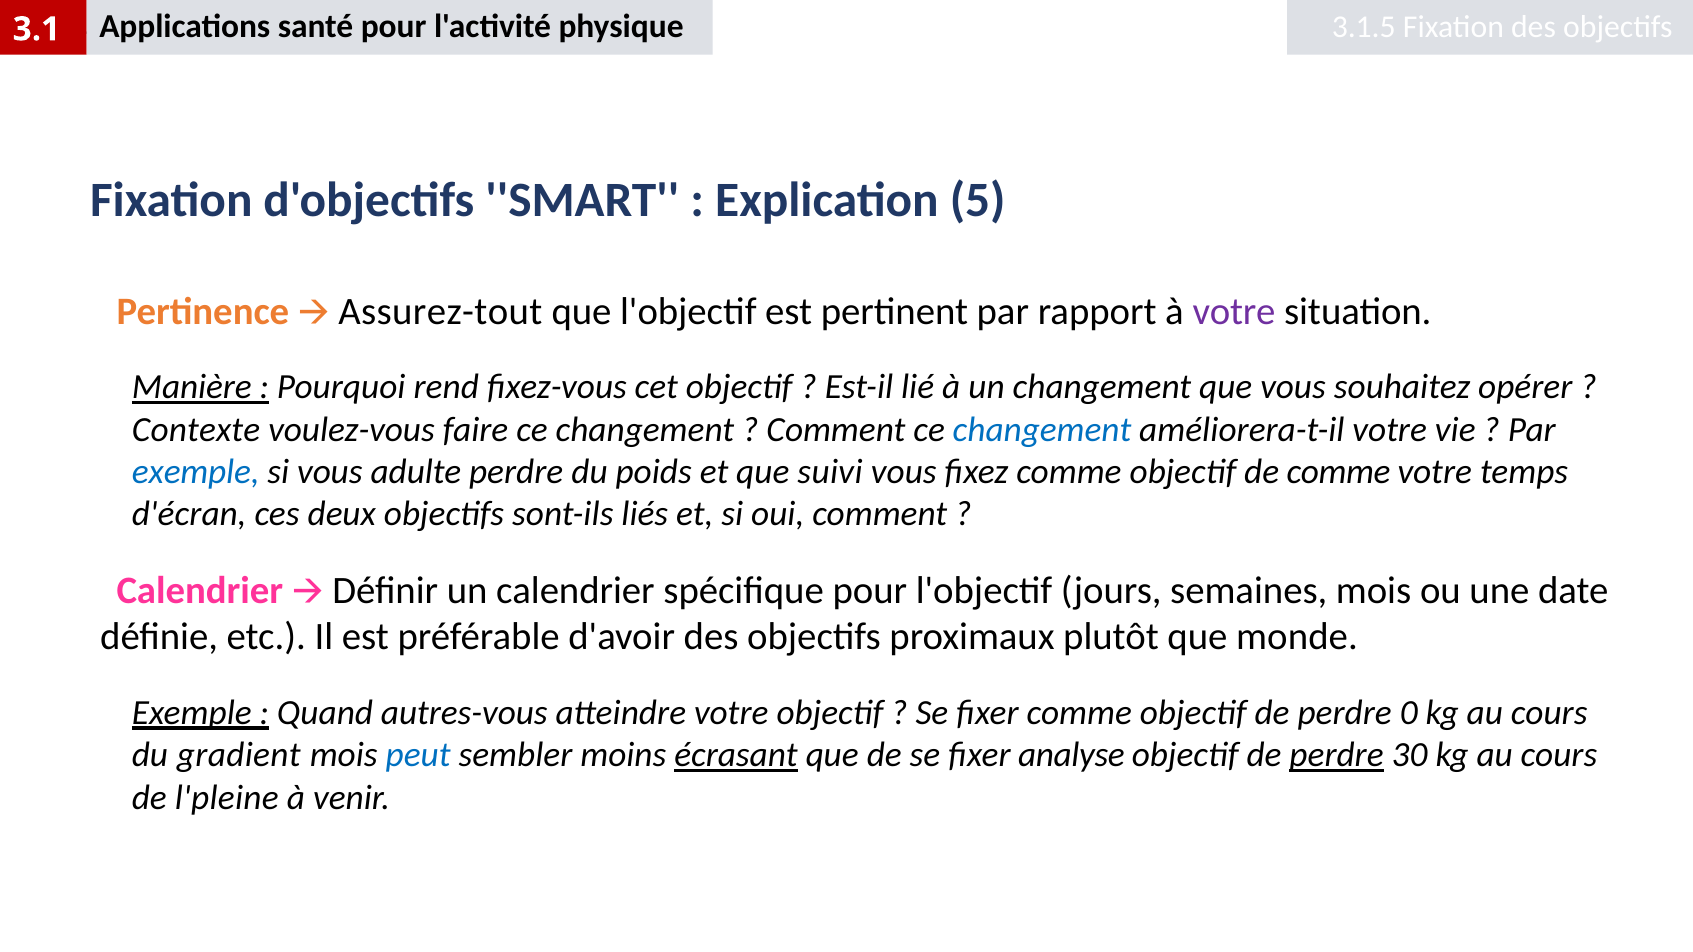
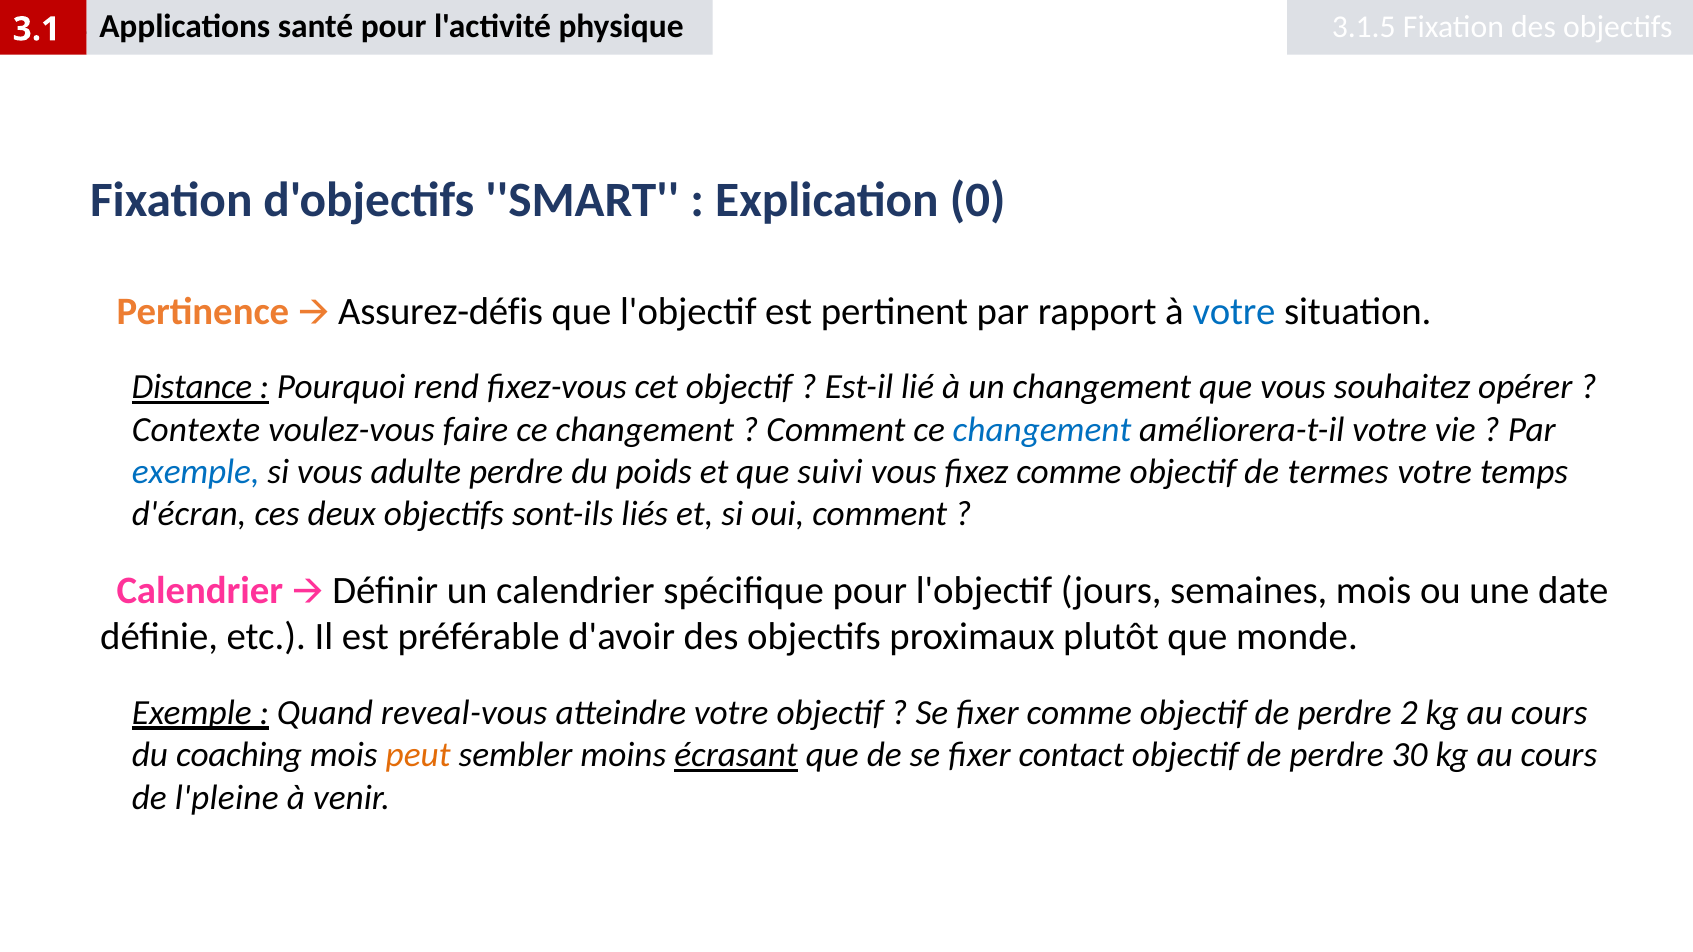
5: 5 -> 0 (978, 200)
Assurez-tout: Assurez-tout -> Assurez-défis (441, 311)
votre colour: purple -> blue (1234, 311)
Manière: Manière -> Distance (192, 387)
de comme: comme -> termes (1338, 472)
autres-vous: autres-vous -> reveal-vous (464, 713)
0: 0 -> 2 (1409, 713)
gradient: gradient -> coaching (239, 756)
peut colour: blue -> orange (418, 756)
analyse: analyse -> contact (1071, 756)
perdre underline: present -> none (1337, 756)
